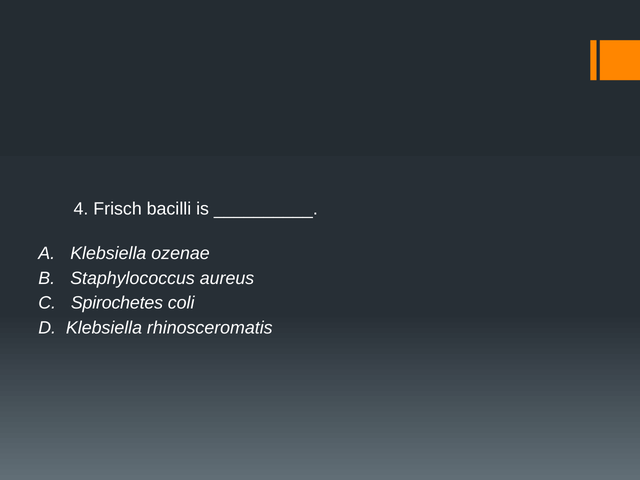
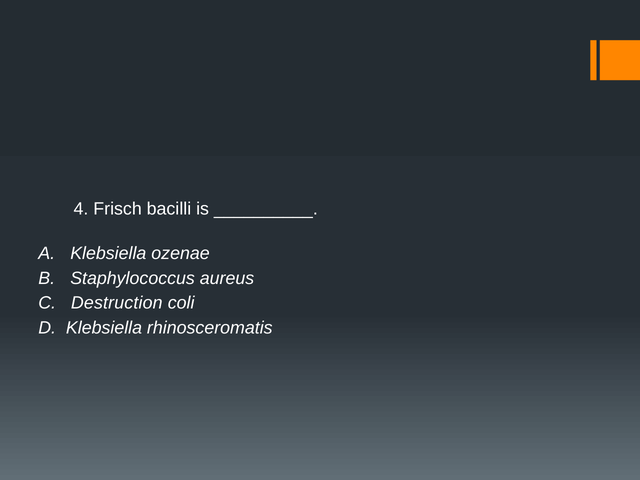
Spirochetes: Spirochetes -> Destruction (117, 303)
